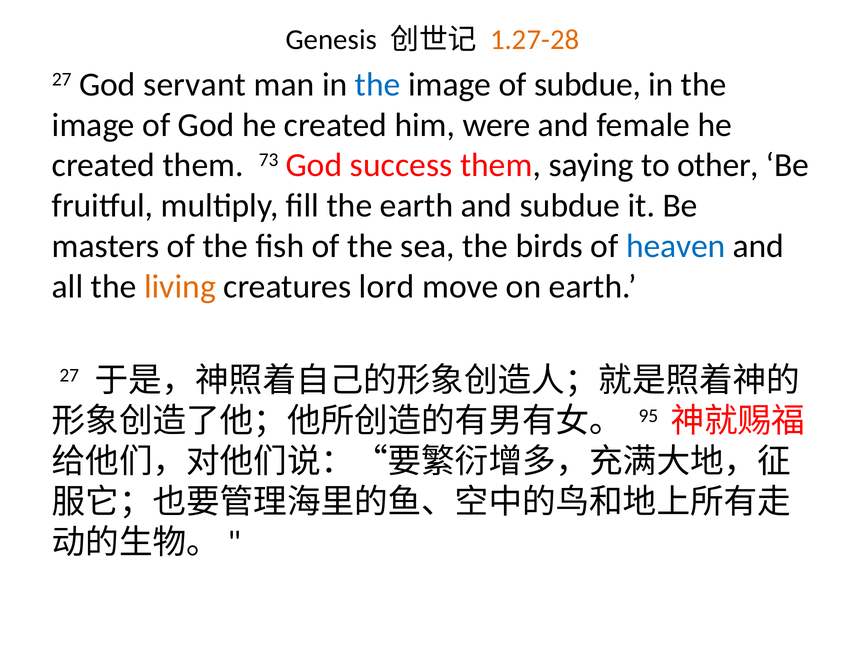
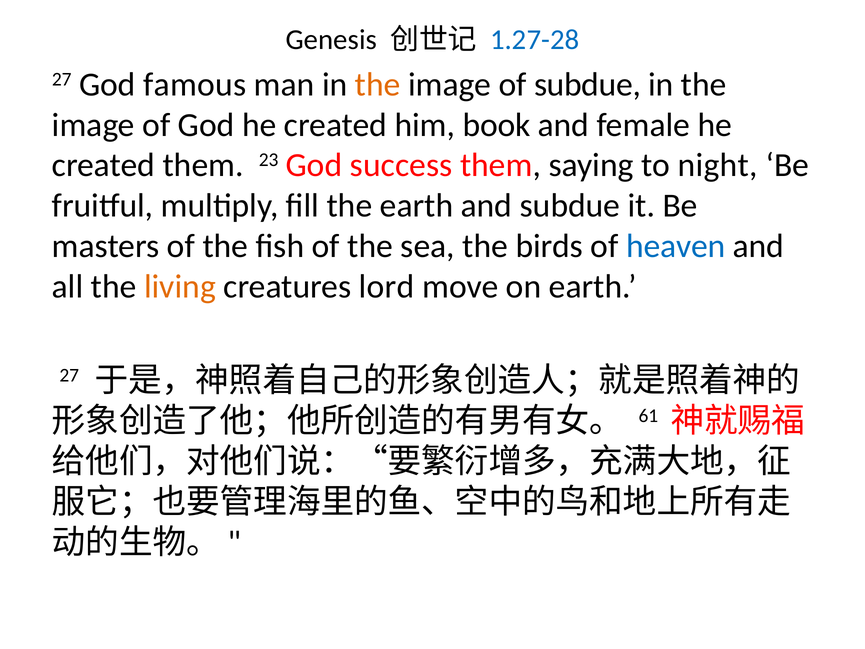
1.27-28 colour: orange -> blue (535, 39)
servant: servant -> famous (195, 85)
the colour: blue -> orange (378, 85)
were: were -> book (497, 125)
73: 73 -> 23 (269, 160)
other: other -> night (718, 165)
95: 95 -> 61 (648, 416)
